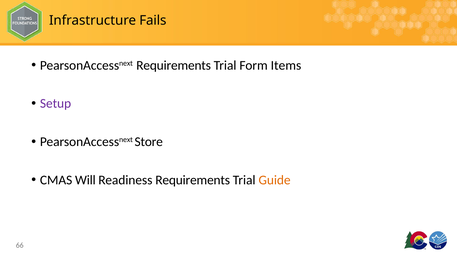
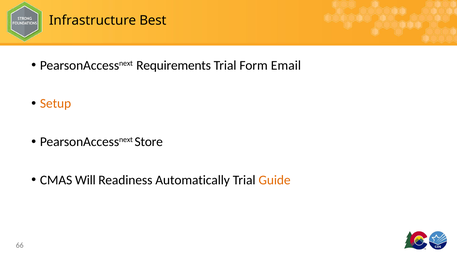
Fails: Fails -> Best (153, 20)
Items: Items -> Email (286, 65)
Setup colour: purple -> orange (56, 104)
Readiness Requirements: Requirements -> Automatically (193, 180)
